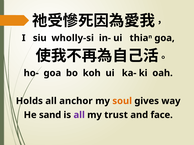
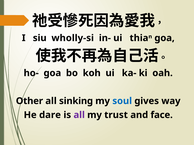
Holds: Holds -> Other (29, 101)
anchor: anchor -> sinking (76, 101)
soul colour: orange -> blue (122, 101)
sand: sand -> dare (50, 115)
